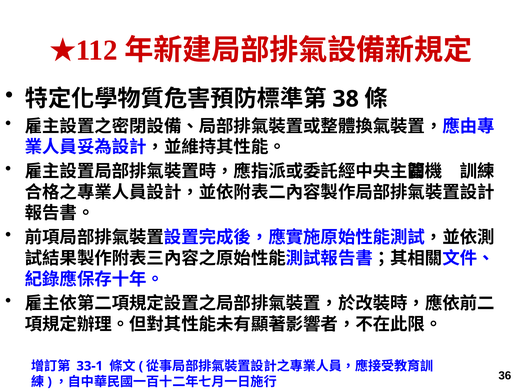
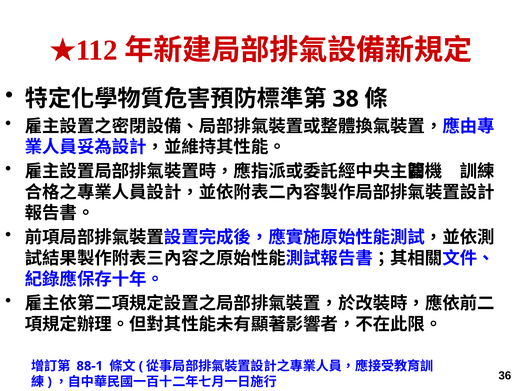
33-1: 33-1 -> 88-1 (90, 367)
